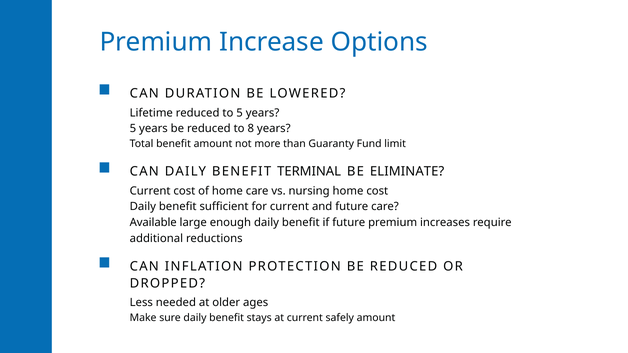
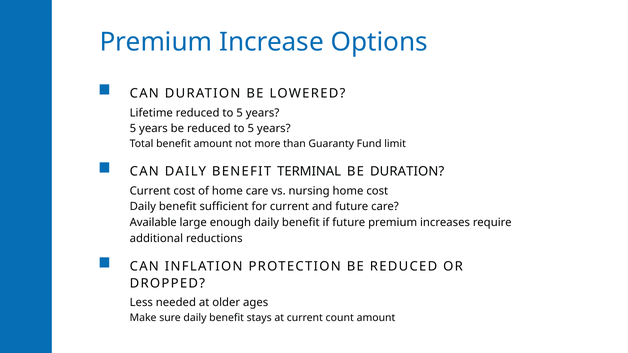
be reduced to 8: 8 -> 5 (251, 129)
BE ELIMINATE: ELIMINATE -> DURATION (407, 172)
safely: safely -> count (340, 318)
